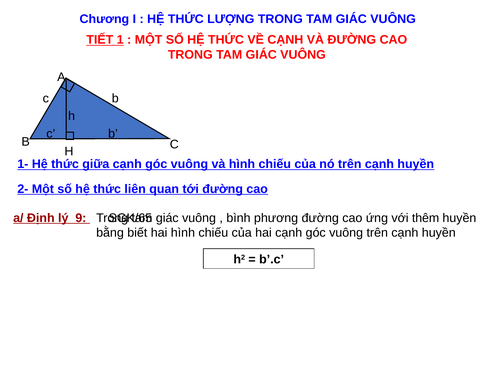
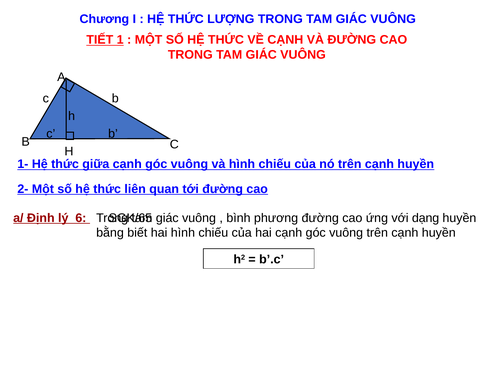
9: 9 -> 6 (81, 218)
thêm: thêm -> dạng (426, 218)
